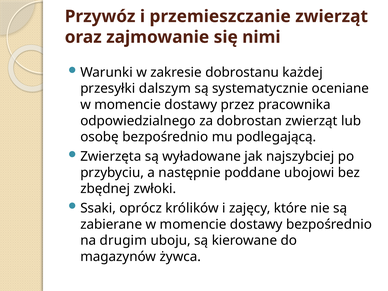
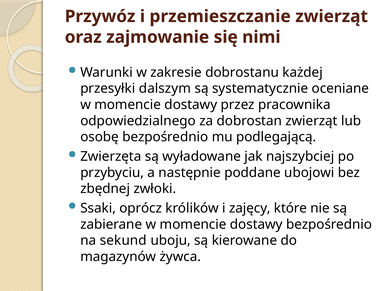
drugim: drugim -> sekund (123, 240)
